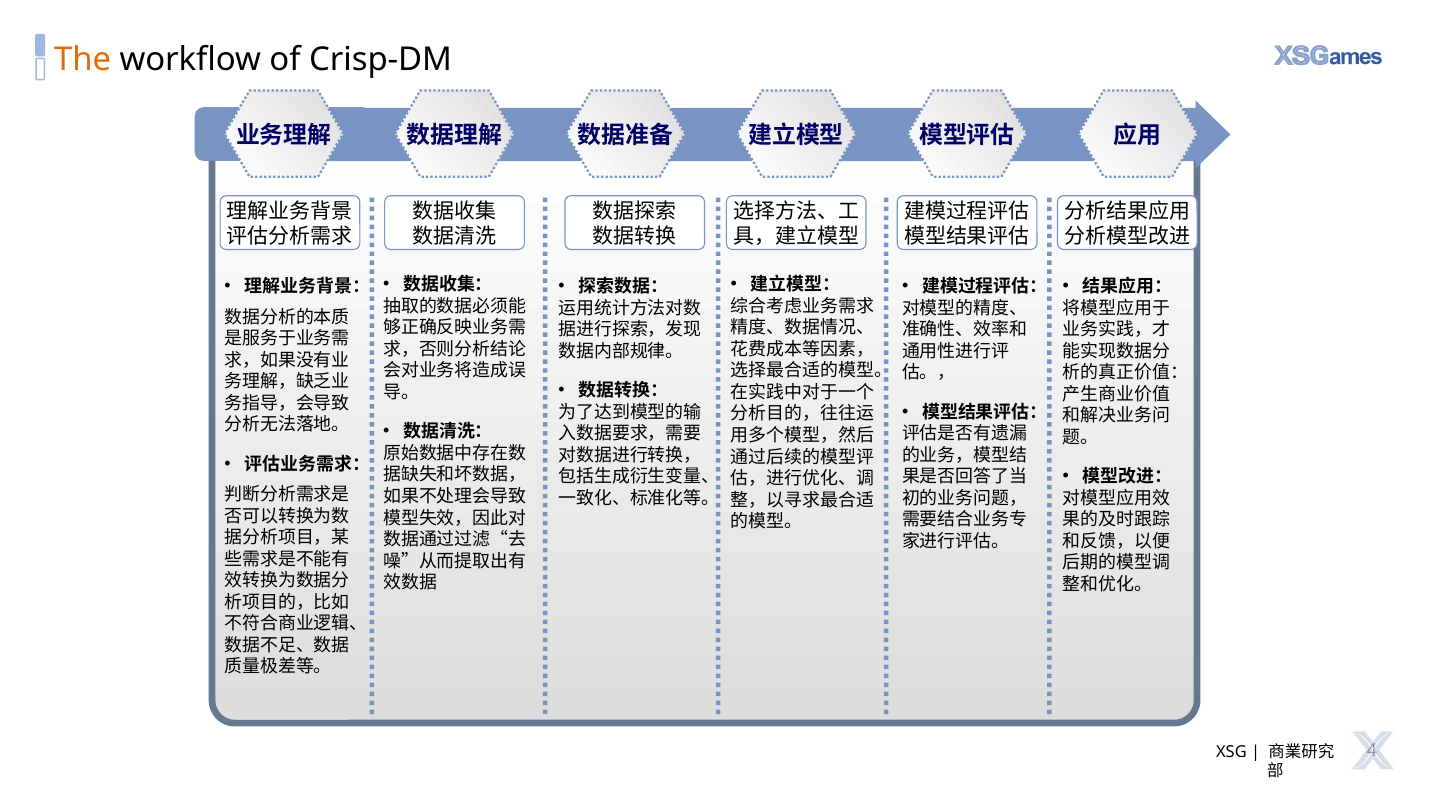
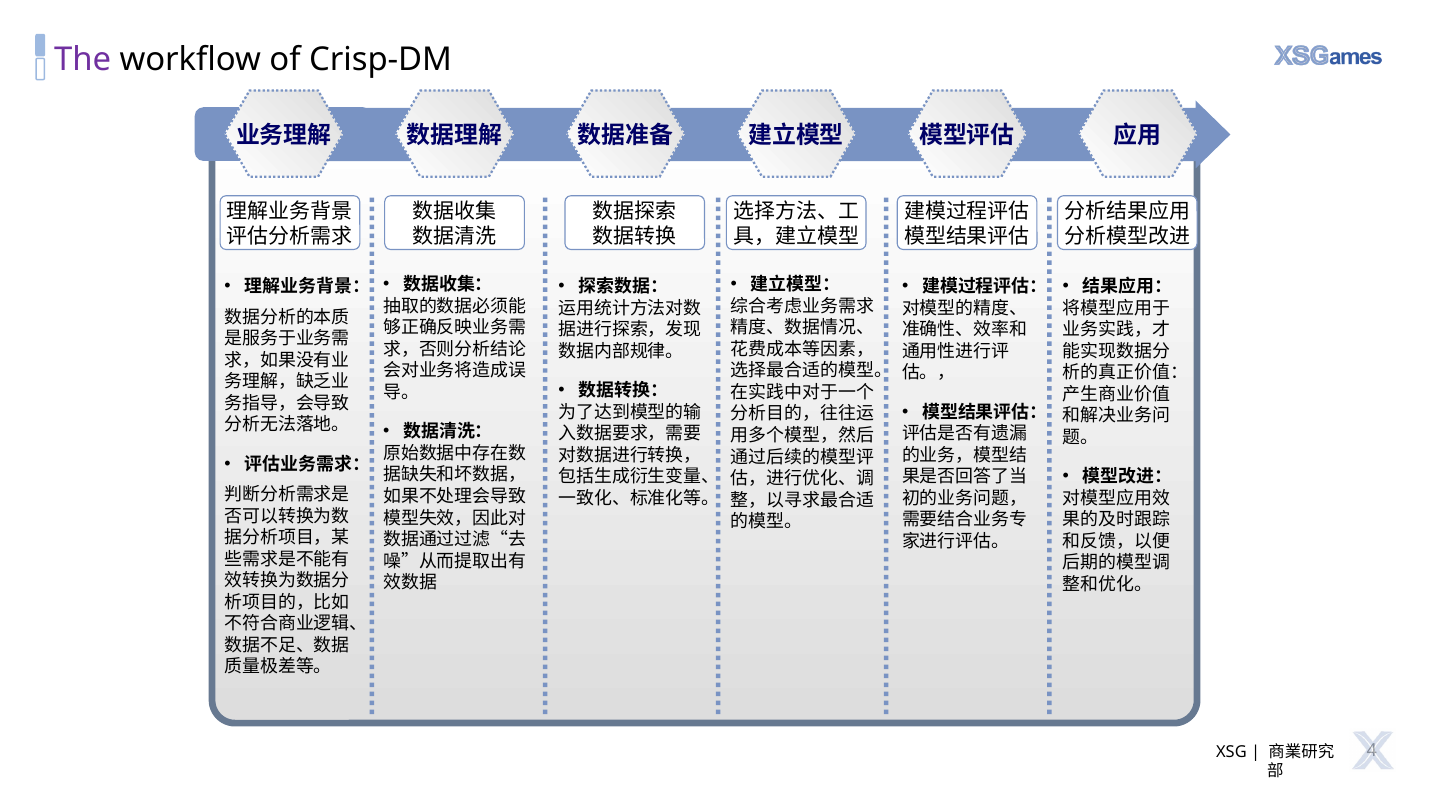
The colour: orange -> purple (83, 59)
